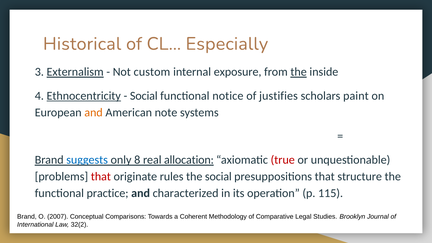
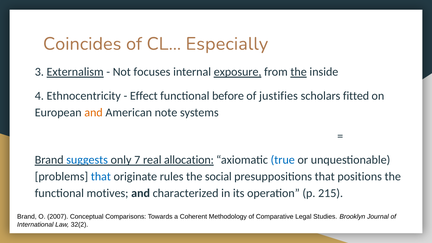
Historical: Historical -> Coincides (82, 44)
custom: custom -> focuses (152, 72)
exposure underline: none -> present (238, 72)
Ethnocentricity underline: present -> none (84, 96)
Social: Social -> Effect (144, 96)
notice: notice -> before (228, 96)
paint: paint -> fitted (356, 96)
8: 8 -> 7 (137, 160)
true colour: red -> blue (283, 160)
that colour: red -> blue (101, 177)
structure: structure -> positions (360, 177)
practice: practice -> motives (108, 193)
115: 115 -> 215 (331, 193)
